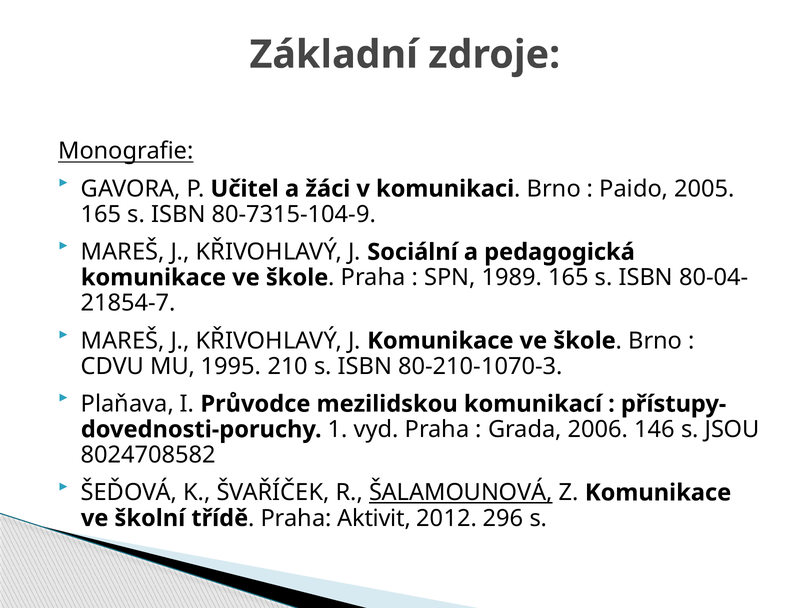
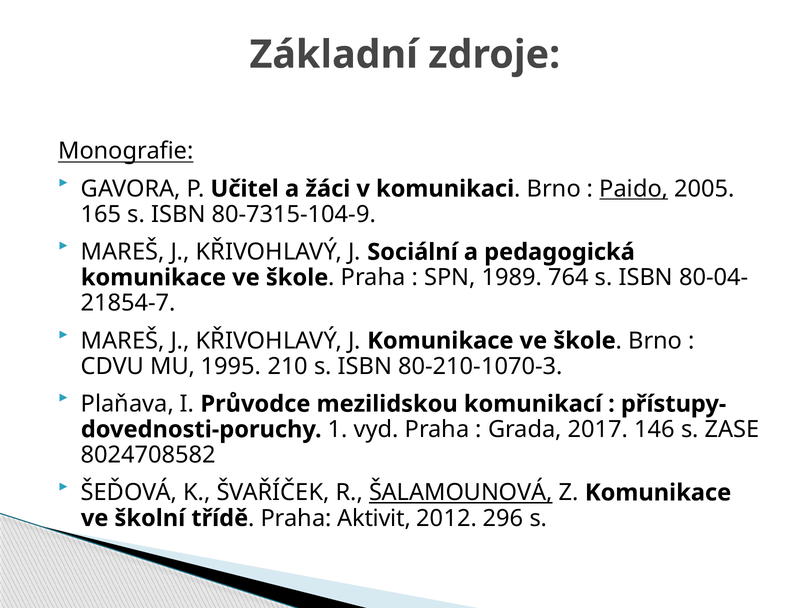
Paido underline: none -> present (634, 189)
1989 165: 165 -> 764 (568, 277)
2006: 2006 -> 2017 (598, 429)
JSOU: JSOU -> ZASE (732, 429)
